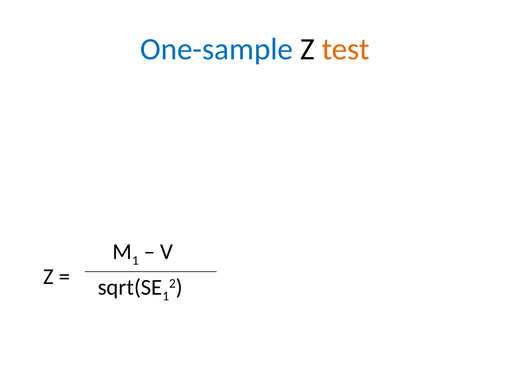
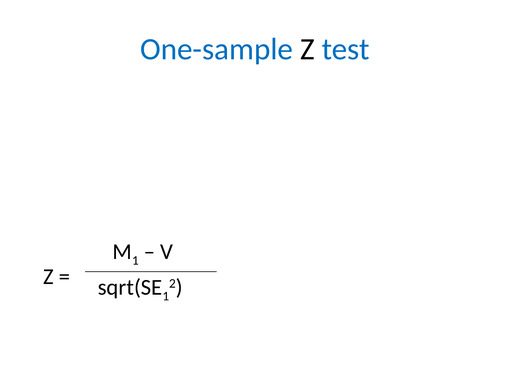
test colour: orange -> blue (346, 49)
